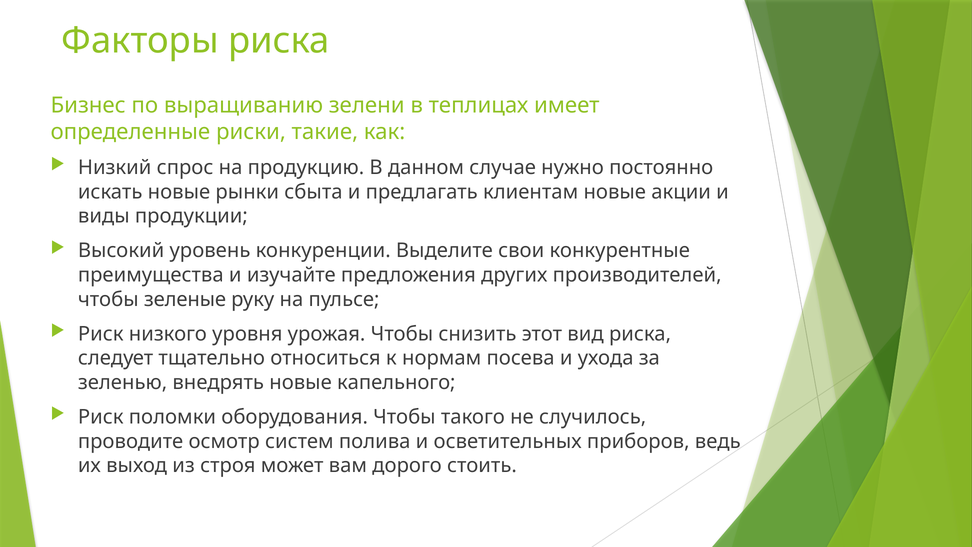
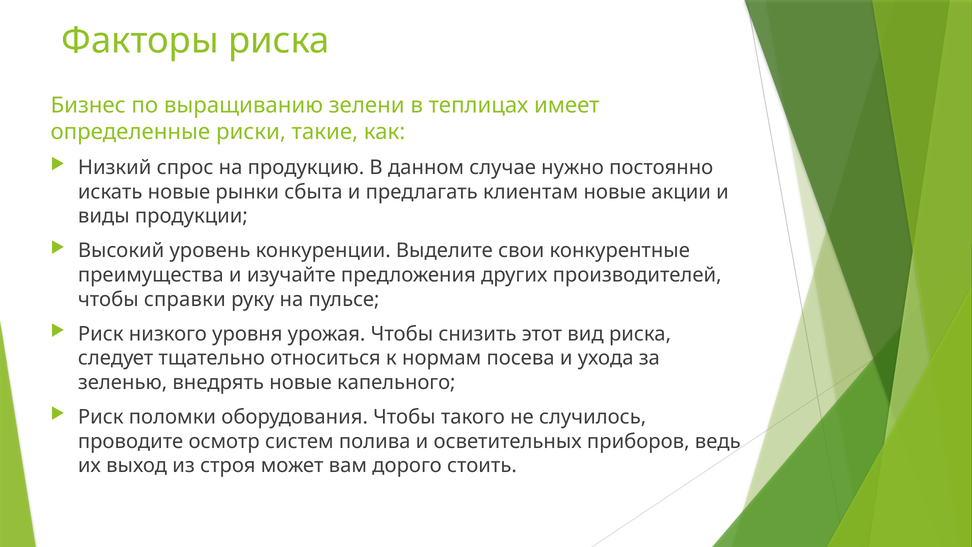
зеленые: зеленые -> справки (185, 299)
